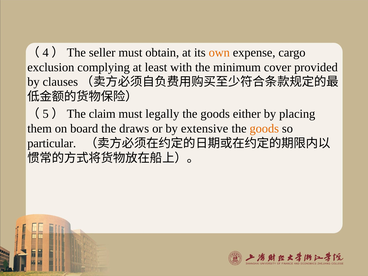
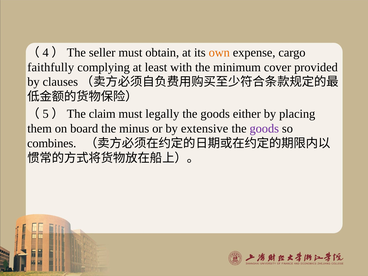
exclusion: exclusion -> faithfully (51, 67)
draws: draws -> minus (134, 129)
goods colour: orange -> purple (264, 129)
particular: particular -> combines (52, 143)
